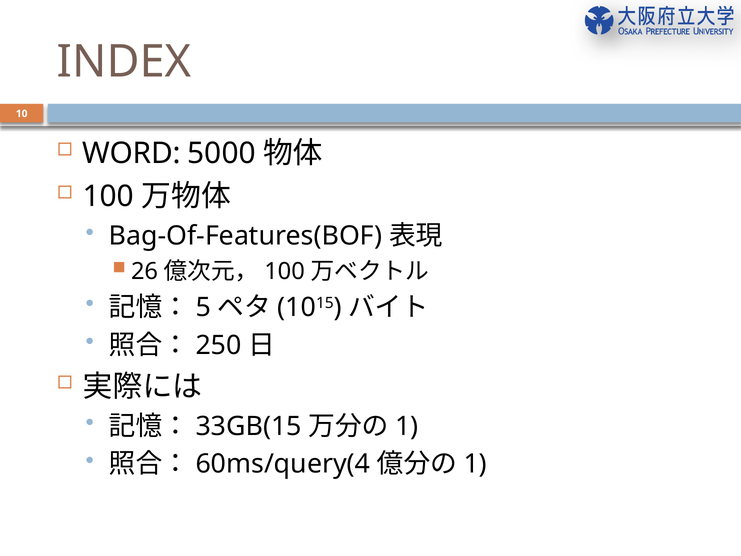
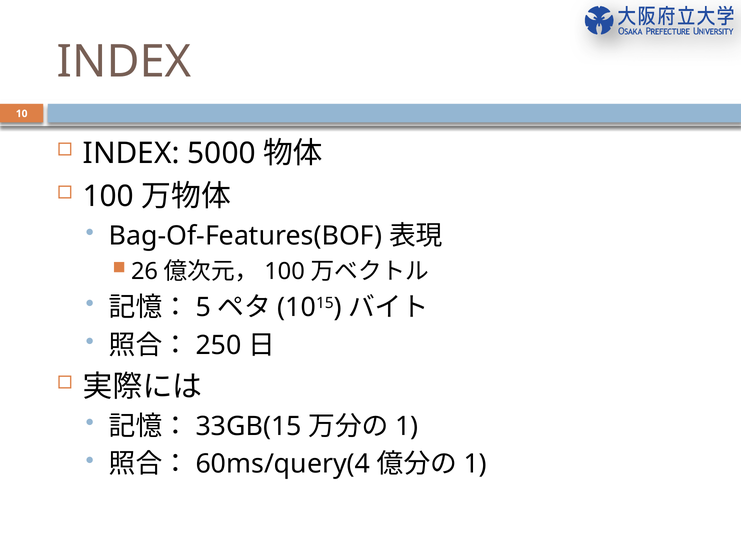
WORD: WORD -> INDEX (131, 153)
